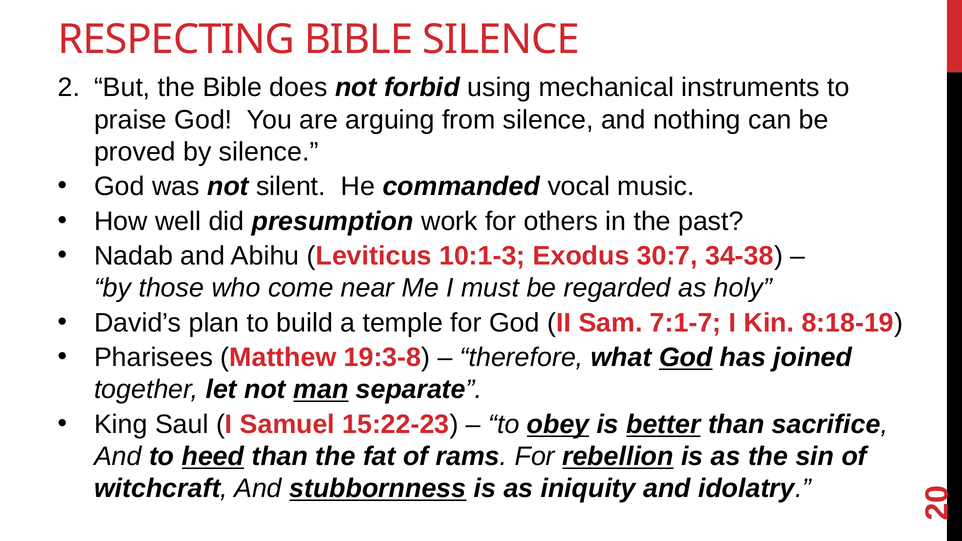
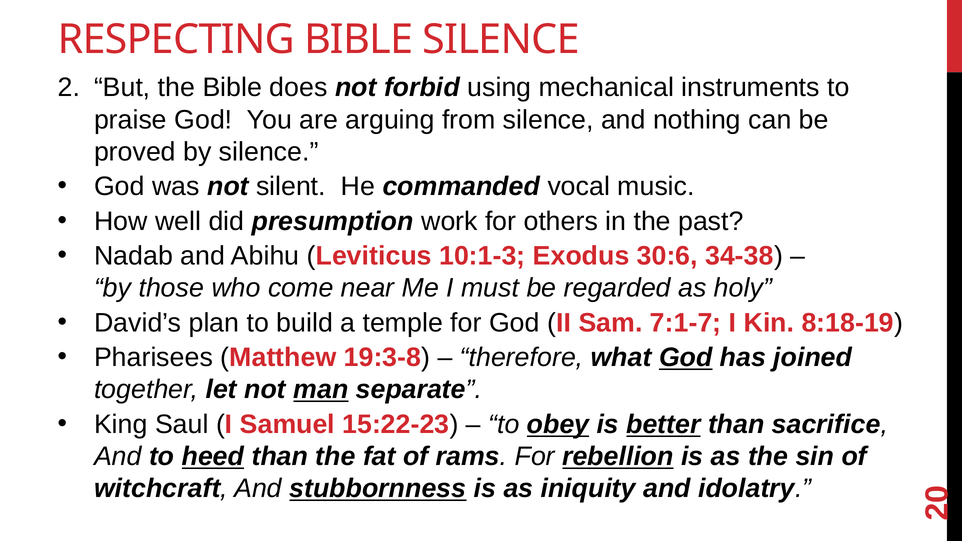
30:7: 30:7 -> 30:6 (667, 256)
